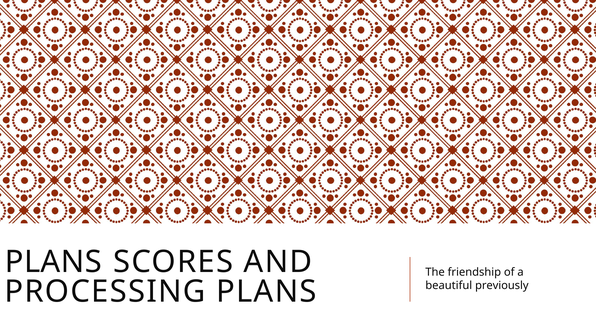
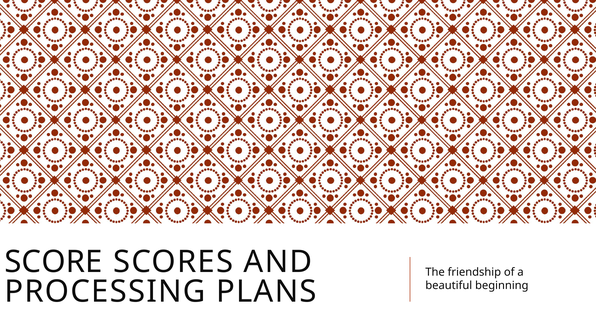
PLANS: PLANS -> SCORE (53, 262)
previously: previously -> beginning (502, 286)
